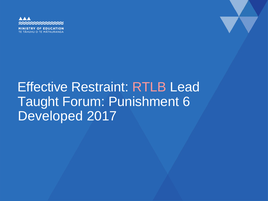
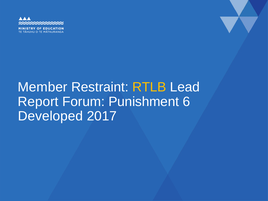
Effective: Effective -> Member (43, 87)
RTLB colour: pink -> yellow (149, 87)
Taught: Taught -> Report (38, 102)
